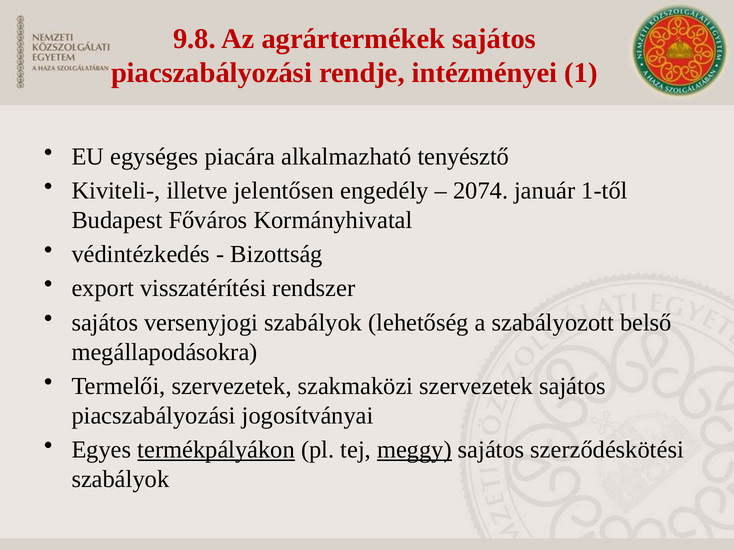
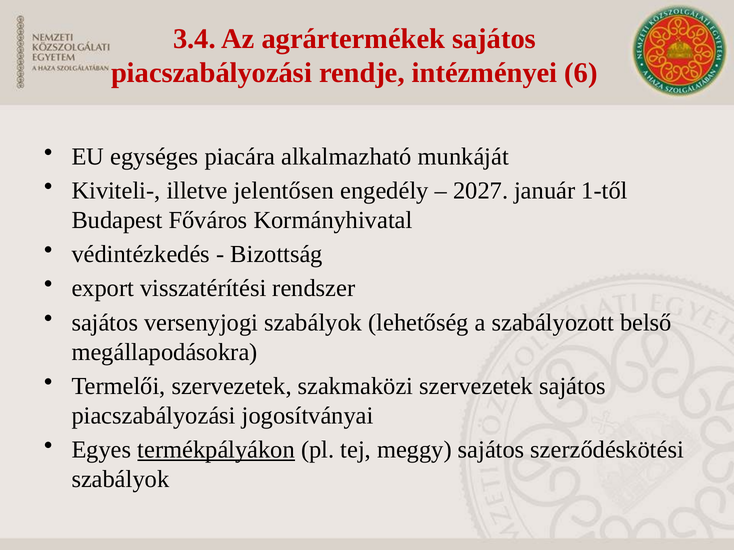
9.8: 9.8 -> 3.4 (194, 39)
1: 1 -> 6 (581, 73)
tenyésztő: tenyésztő -> munkáját (463, 157)
2074: 2074 -> 2027 (481, 191)
meggy underline: present -> none (414, 450)
